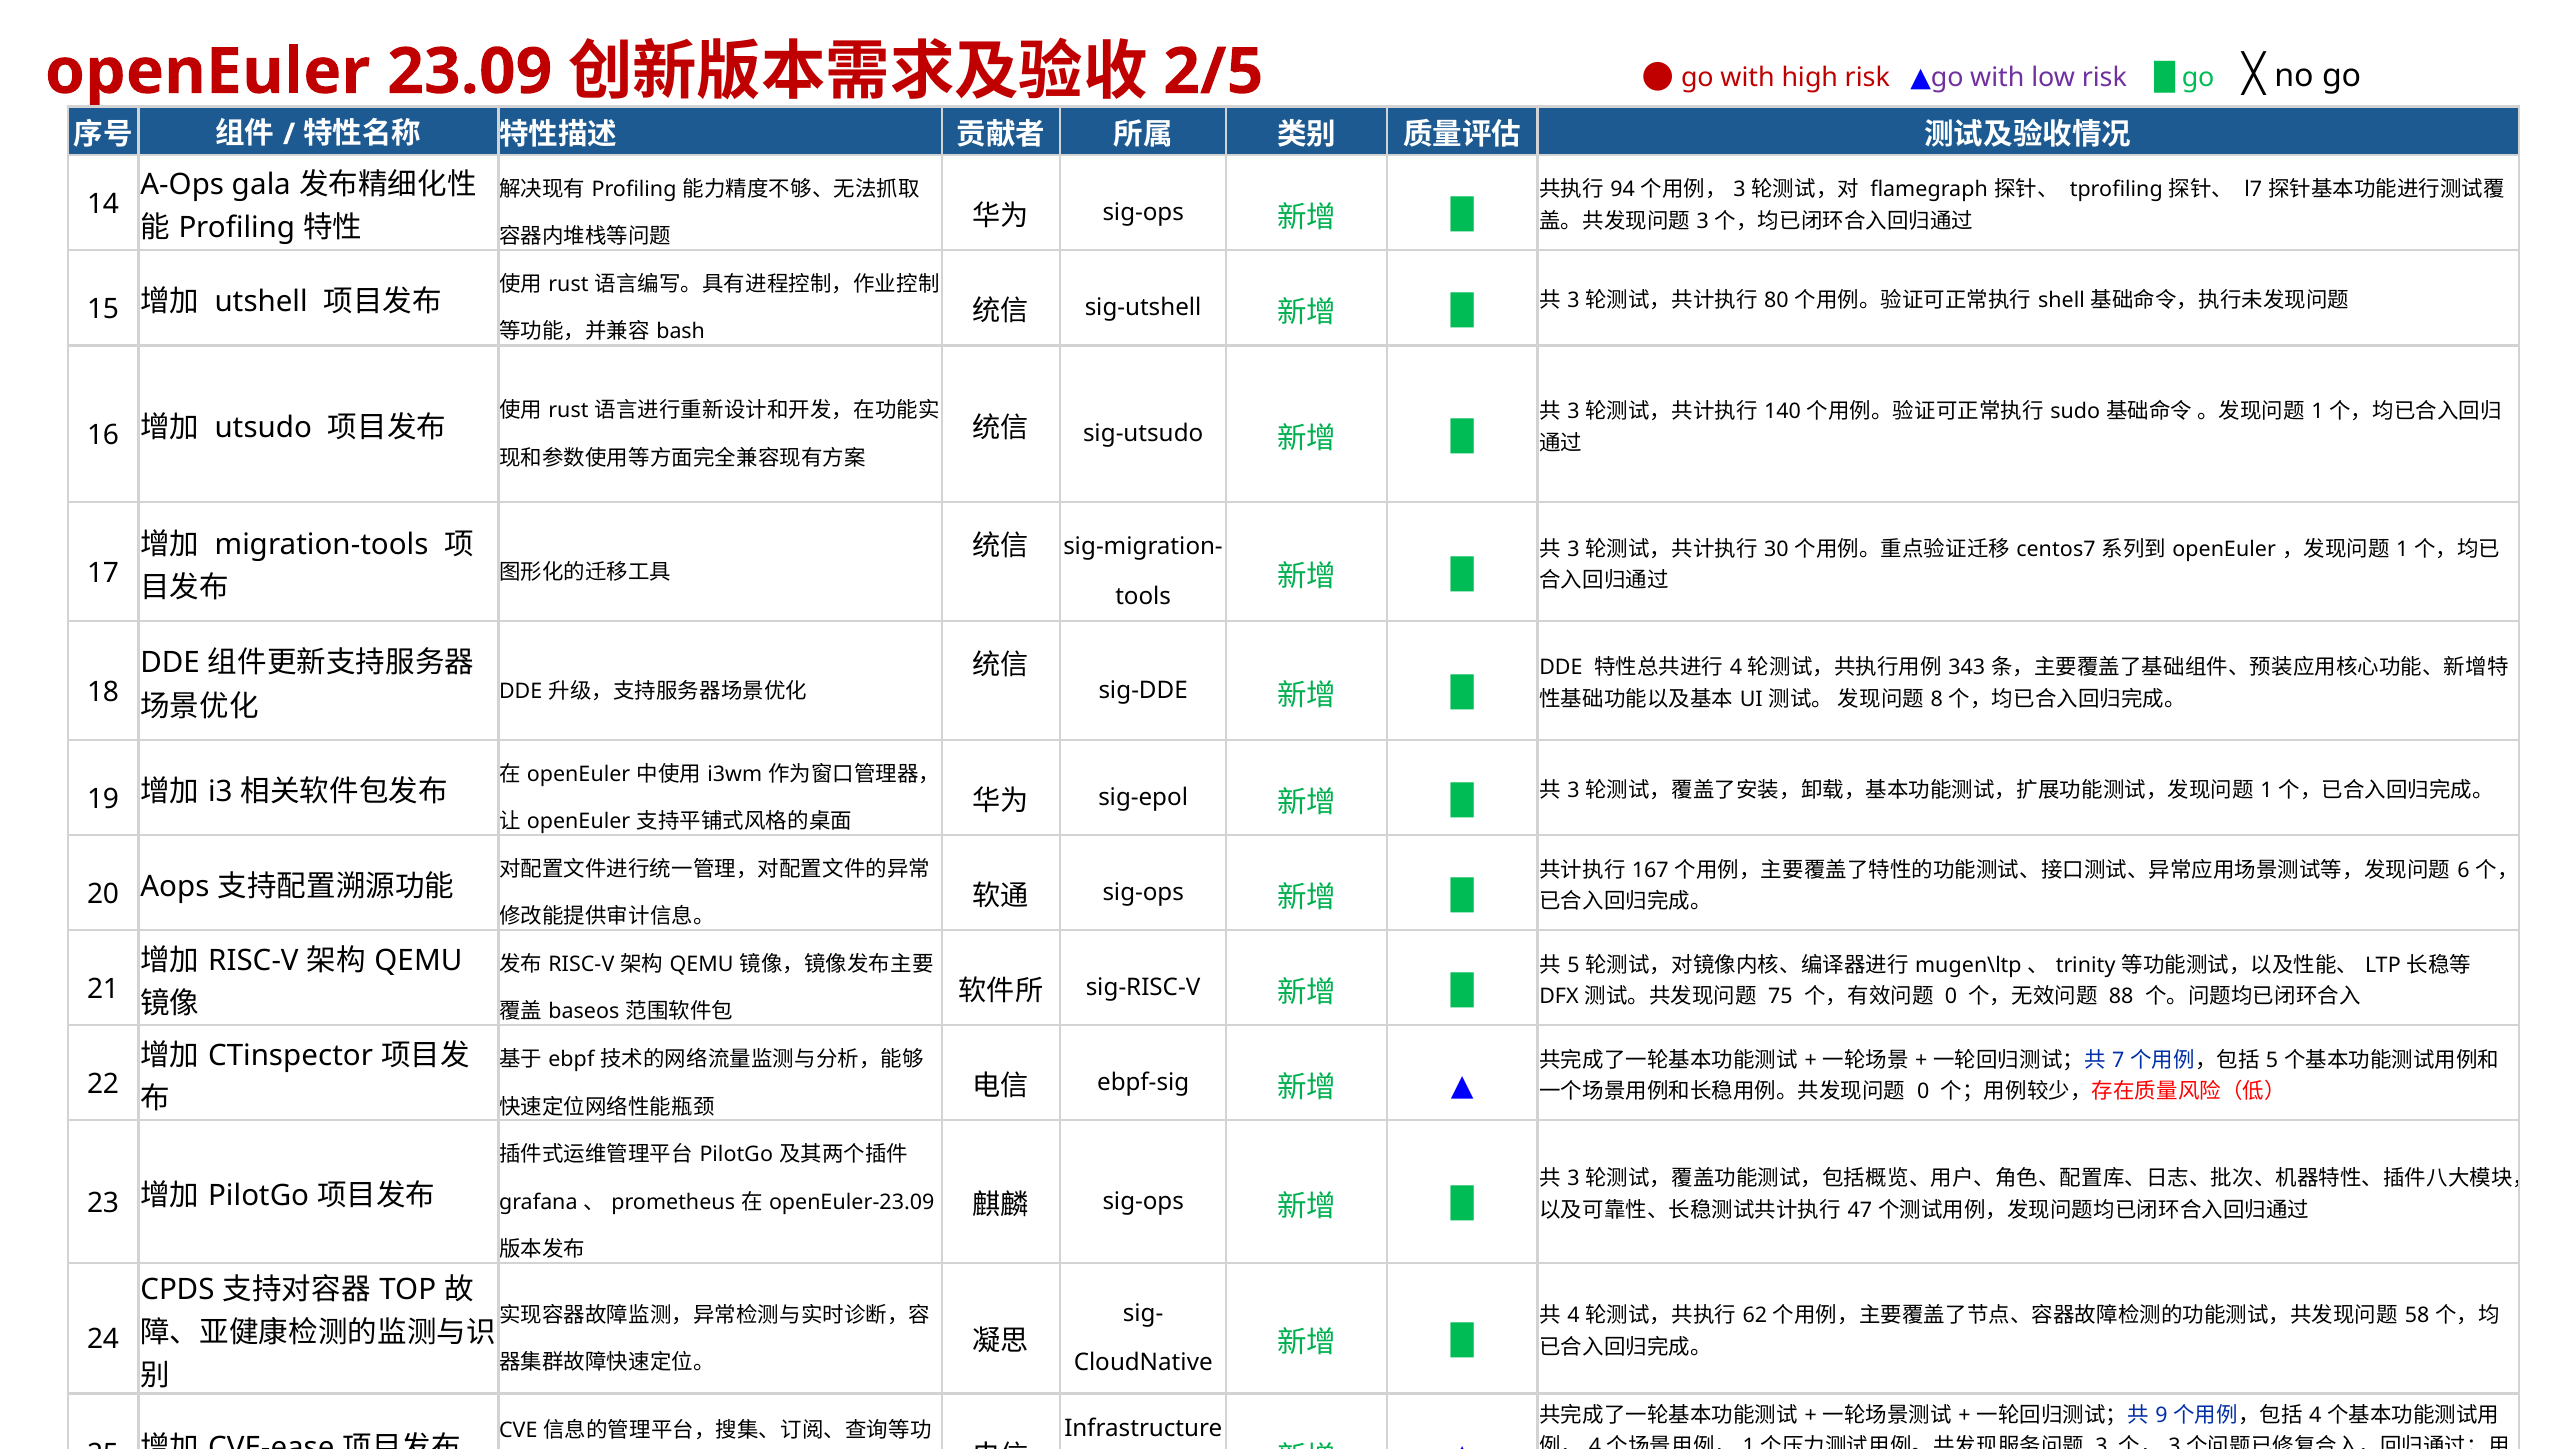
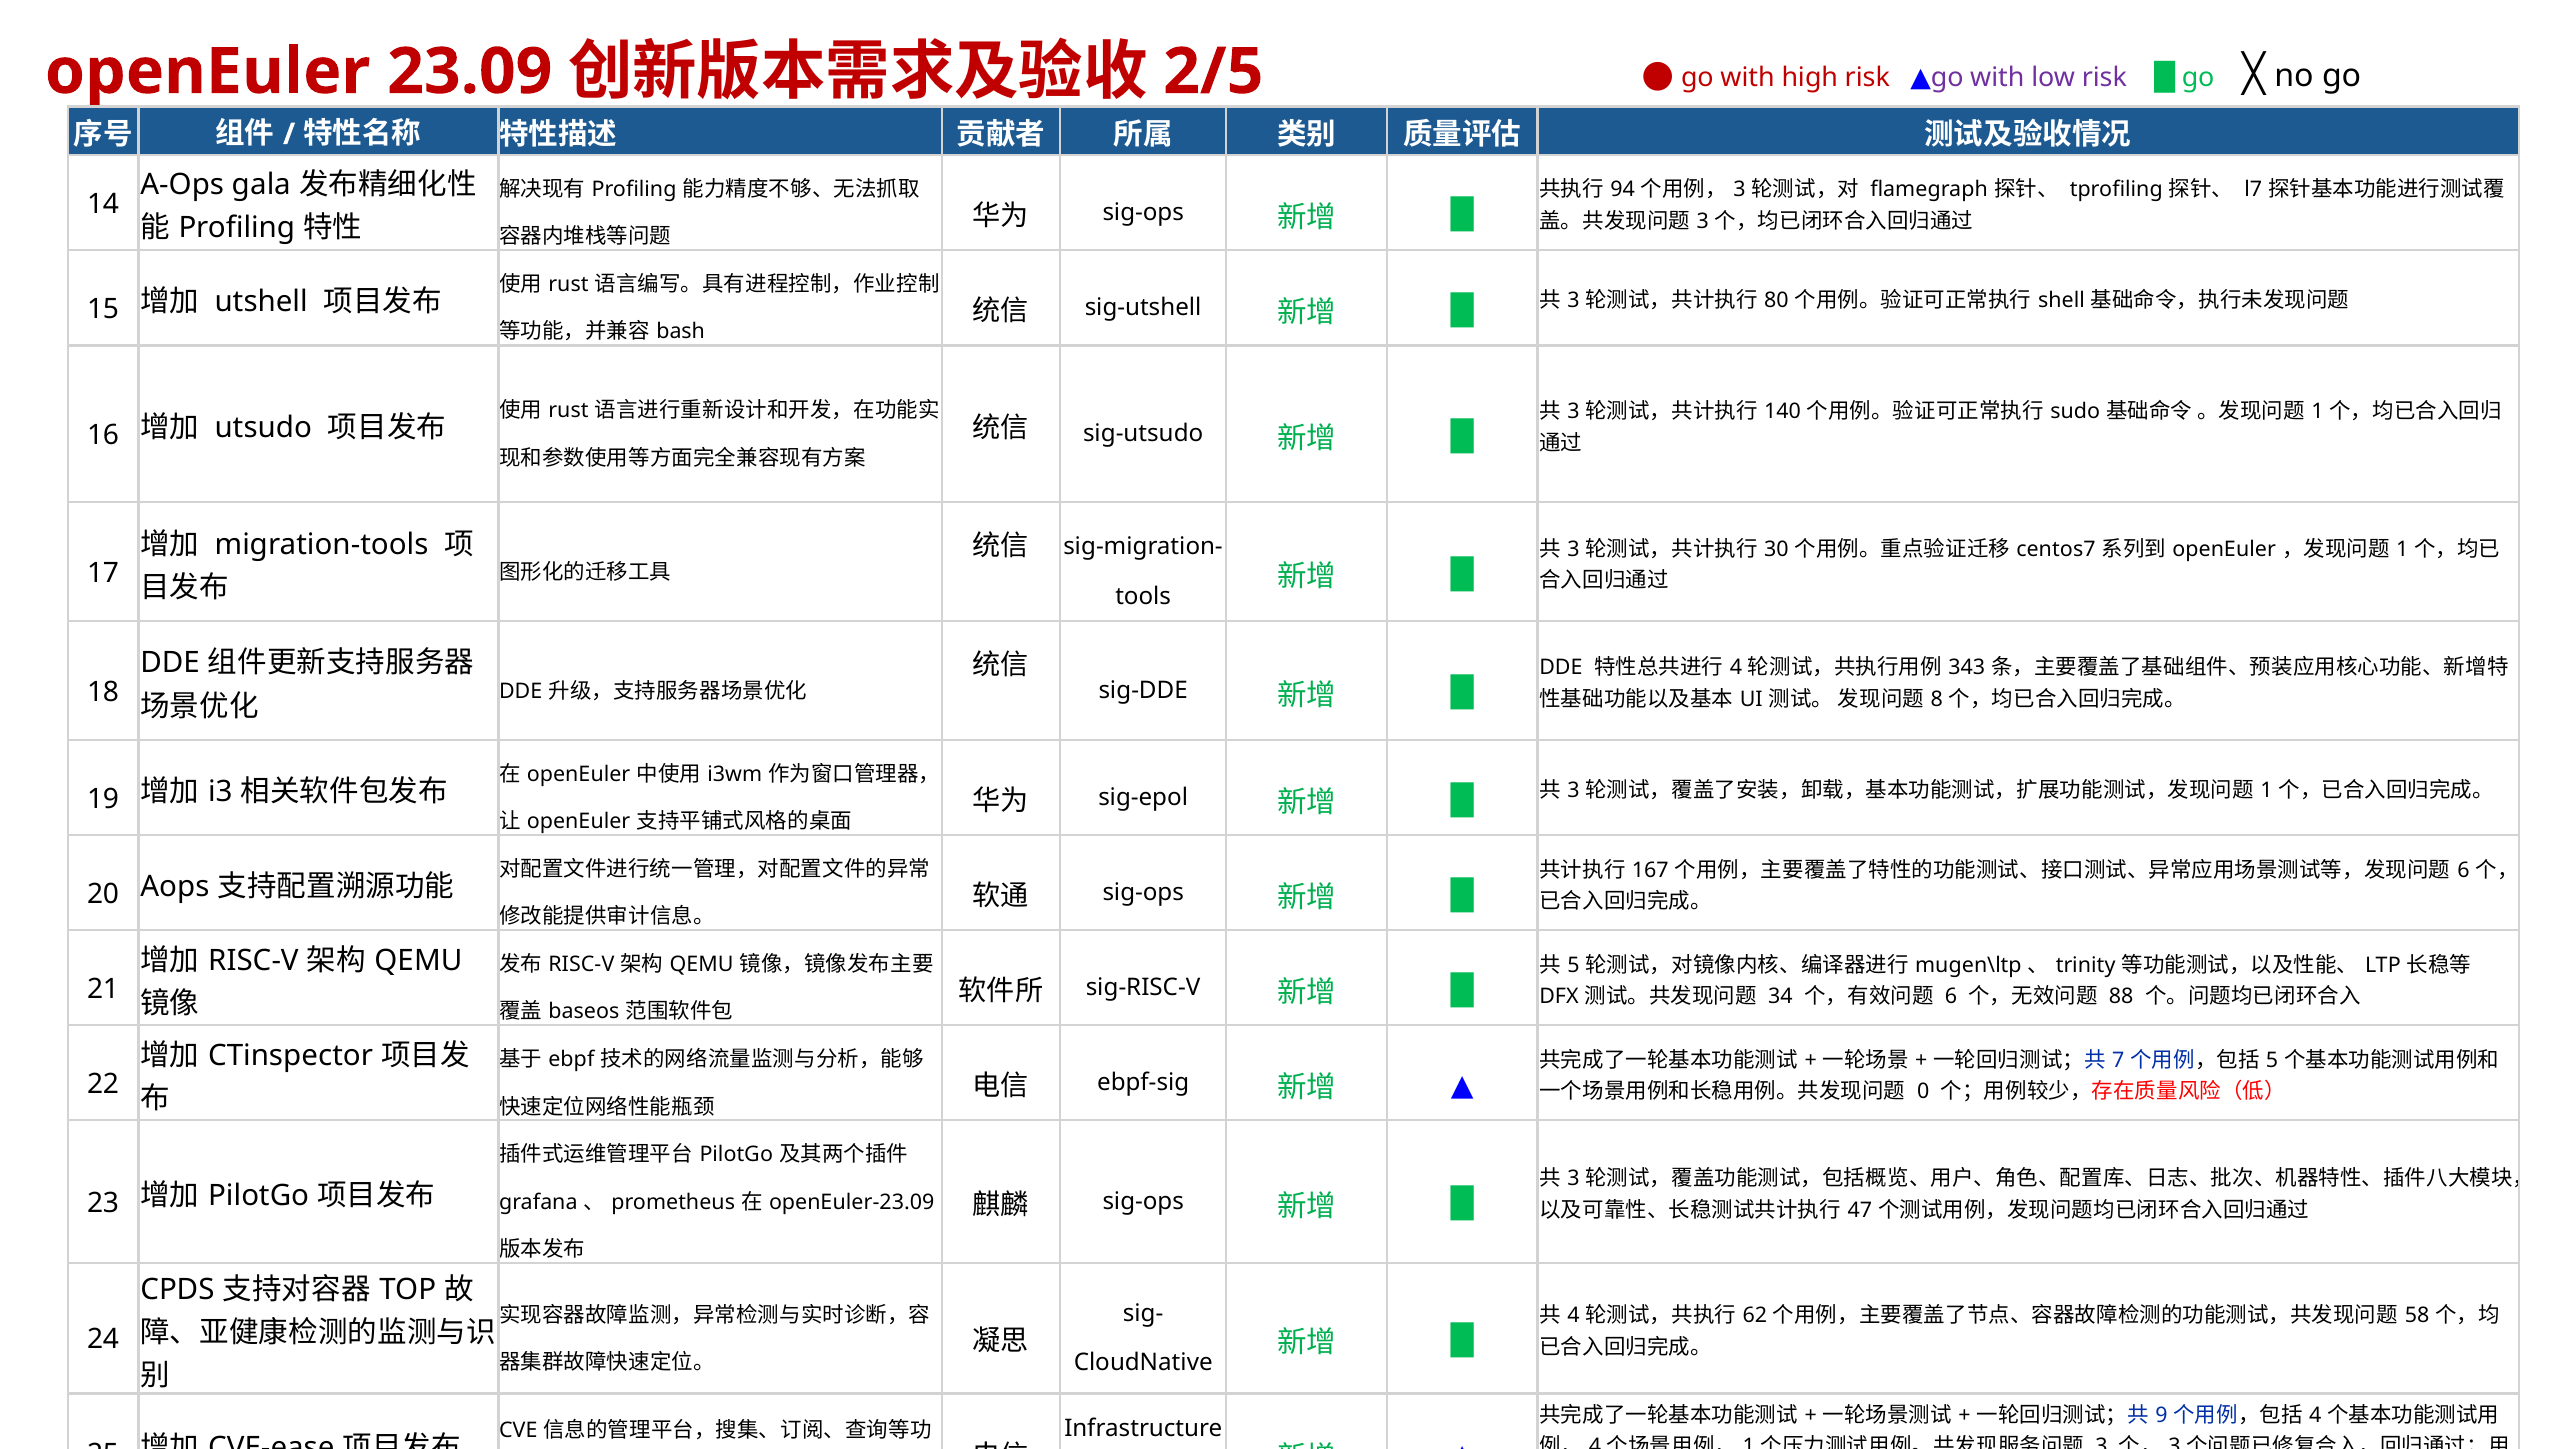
75: 75 -> 34 (1780, 997)
0: 0 -> 6 (1951, 997)
